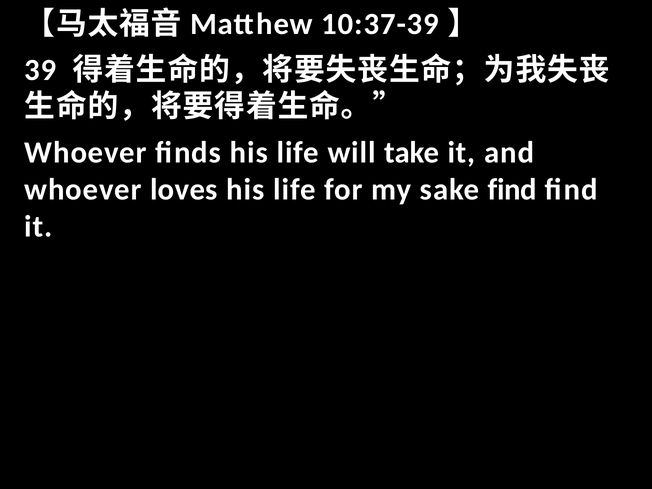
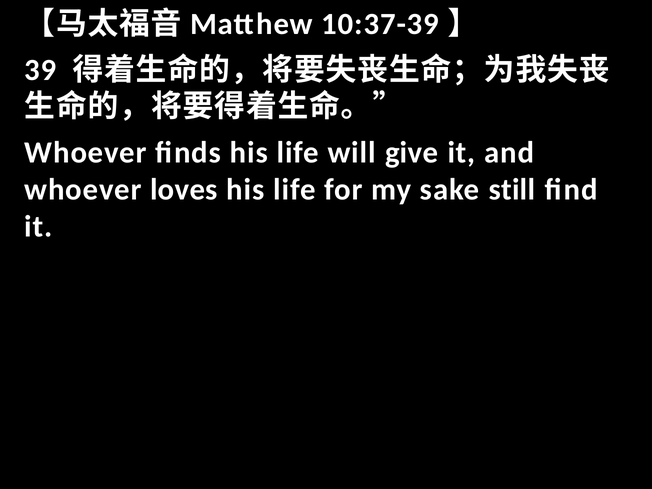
take: take -> give (412, 153)
sake find: find -> still (512, 190)
